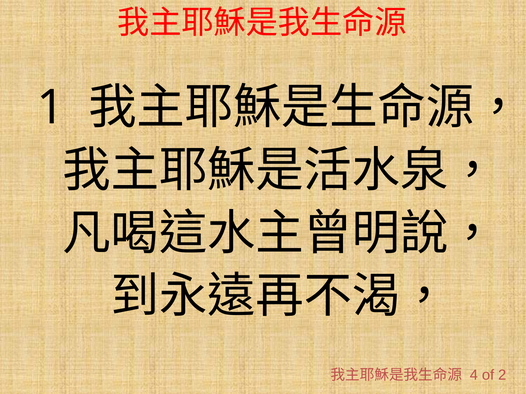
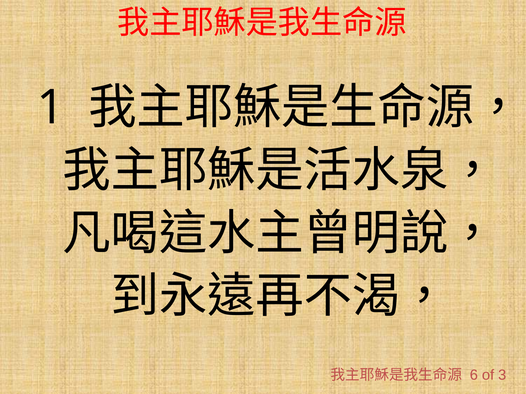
4: 4 -> 6 (474, 375)
2: 2 -> 3 (502, 375)
